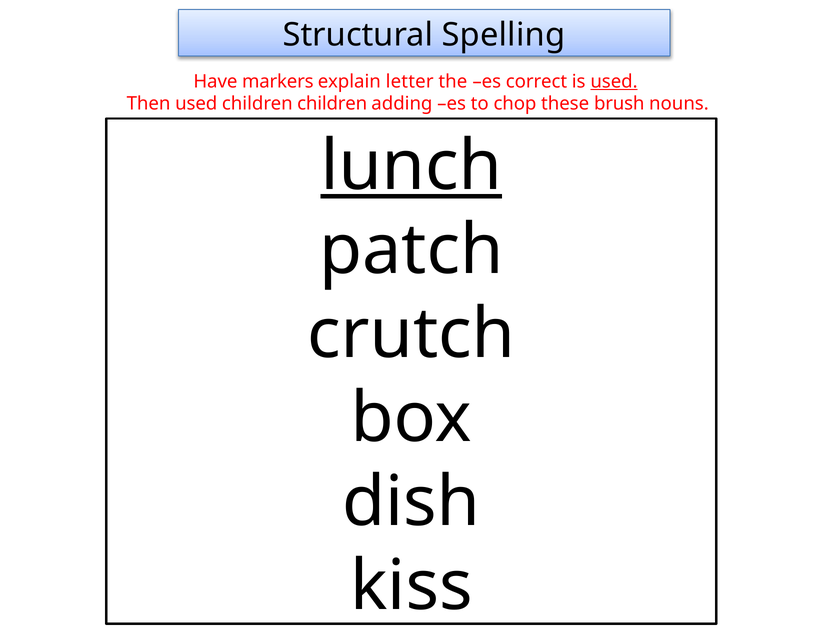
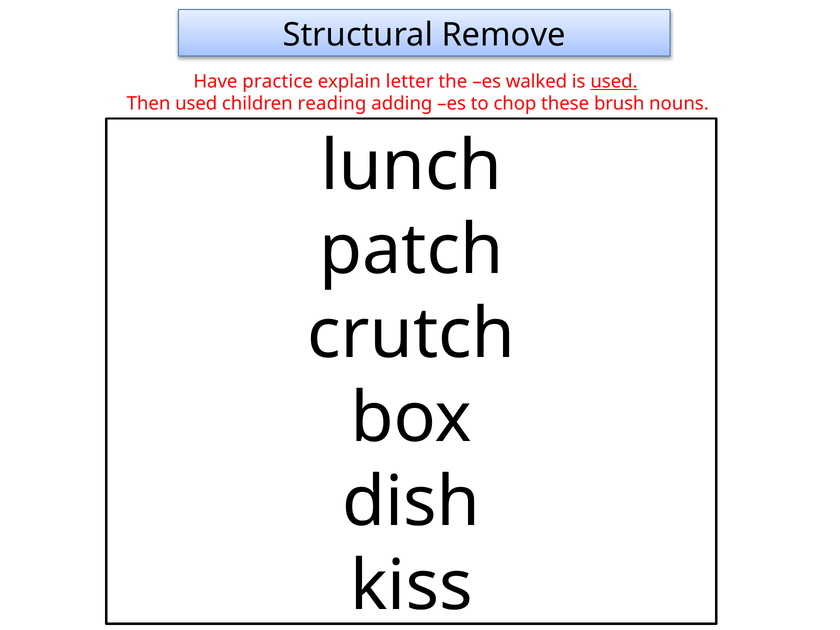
Spelling: Spelling -> Remove (504, 35)
markers: markers -> practice (278, 81)
correct: correct -> walked (537, 81)
children children: children -> reading (332, 104)
lunch underline: present -> none (411, 166)
